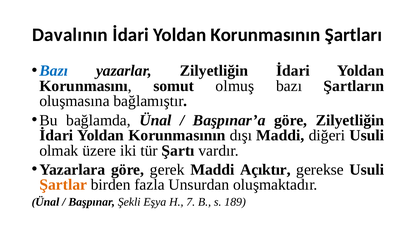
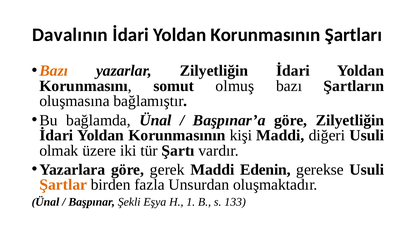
Bazı colour: blue -> orange (54, 71)
dışı: dışı -> kişi (241, 135)
Açıktır: Açıktır -> Edenin (265, 170)
7: 7 -> 1 (191, 202)
189: 189 -> 133 (235, 202)
